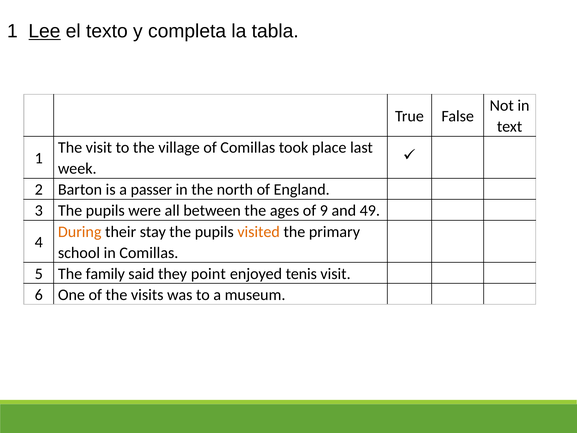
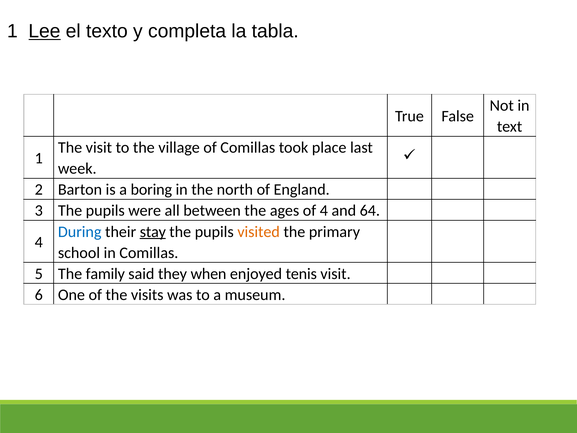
passer: passer -> boring (151, 190)
of 9: 9 -> 4 (324, 211)
49: 49 -> 64 (370, 211)
During colour: orange -> blue (80, 232)
stay underline: none -> present (153, 232)
point: point -> when (209, 274)
